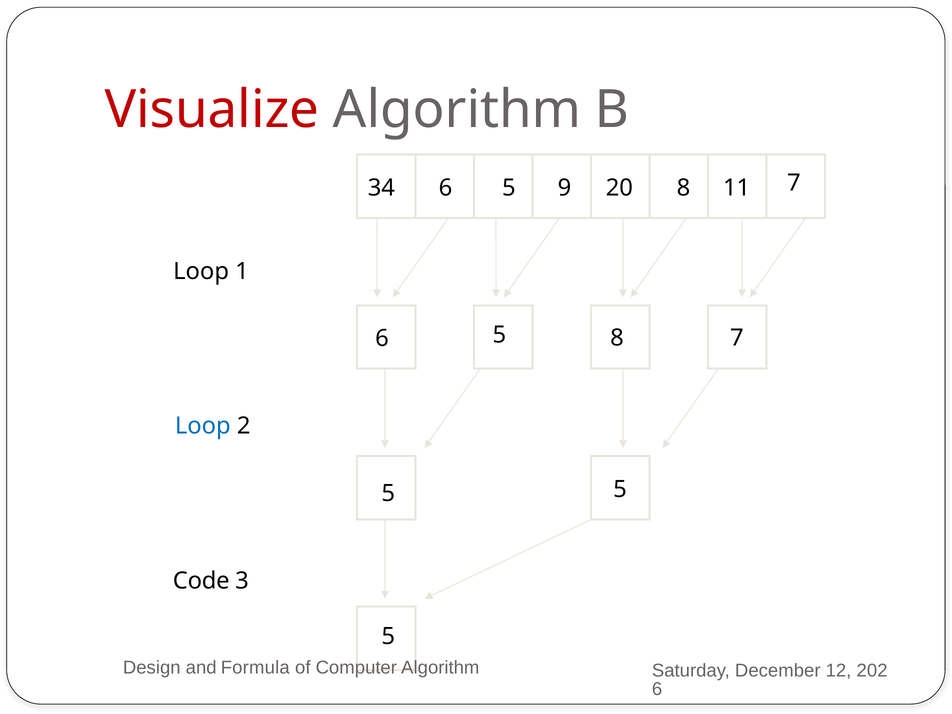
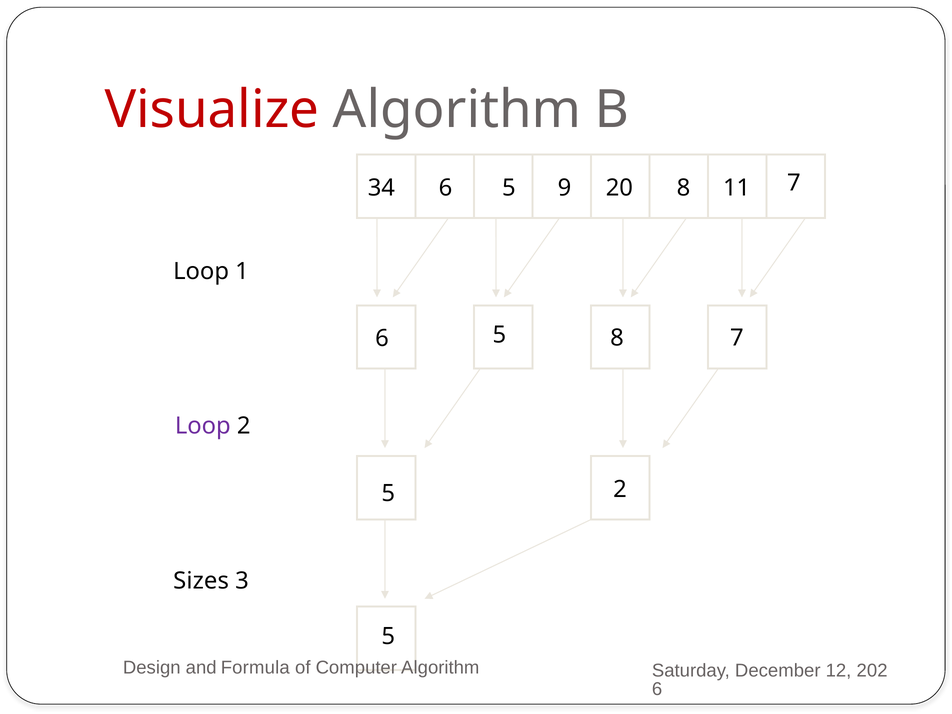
Loop colour: blue -> purple (203, 426)
5: 5 -> 2 (620, 489)
Code: Code -> Sizes (201, 581)
